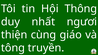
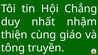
Thông: Thông -> Chẳng (81, 9)
ngươi: ngươi -> nhậm (82, 22)
